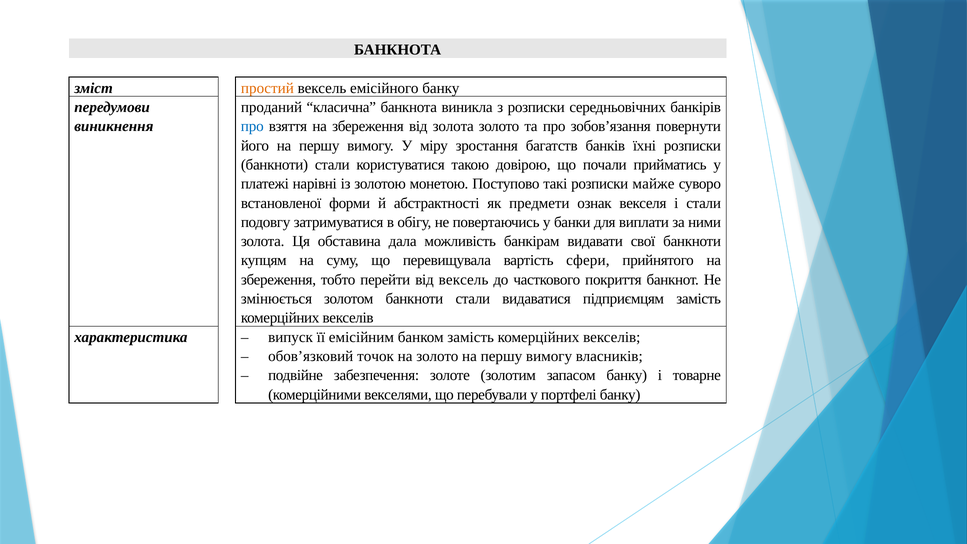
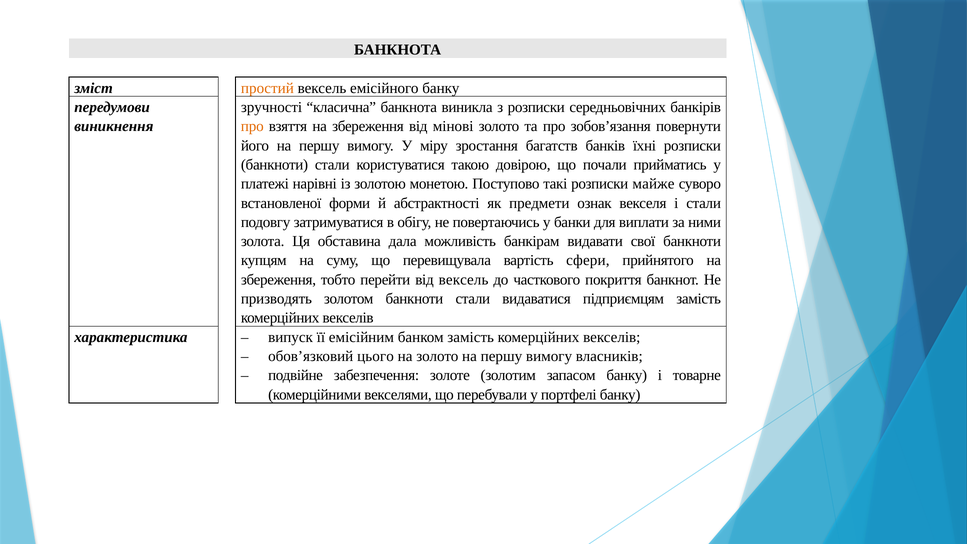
проданий: проданий -> зручності (272, 107)
про colour: blue -> orange (252, 126)
від золота: золота -> мінові (453, 126)
змінюється: змінюється -> призводять (276, 299)
точок: точок -> цього (375, 356)
